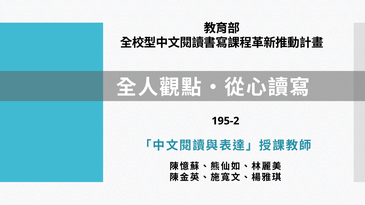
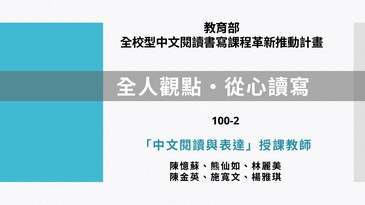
195-2: 195-2 -> 100-2 (225, 121)
